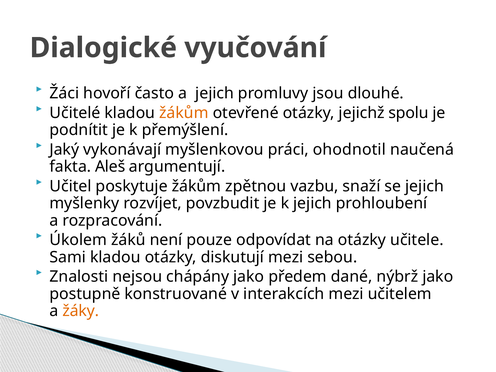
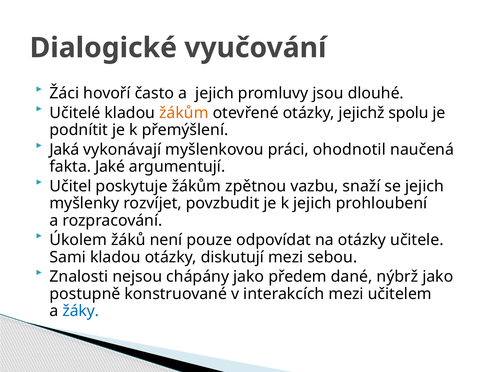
Jaký: Jaký -> Jaká (64, 150)
Aleš: Aleš -> Jaké (110, 167)
žáky colour: orange -> blue (81, 311)
